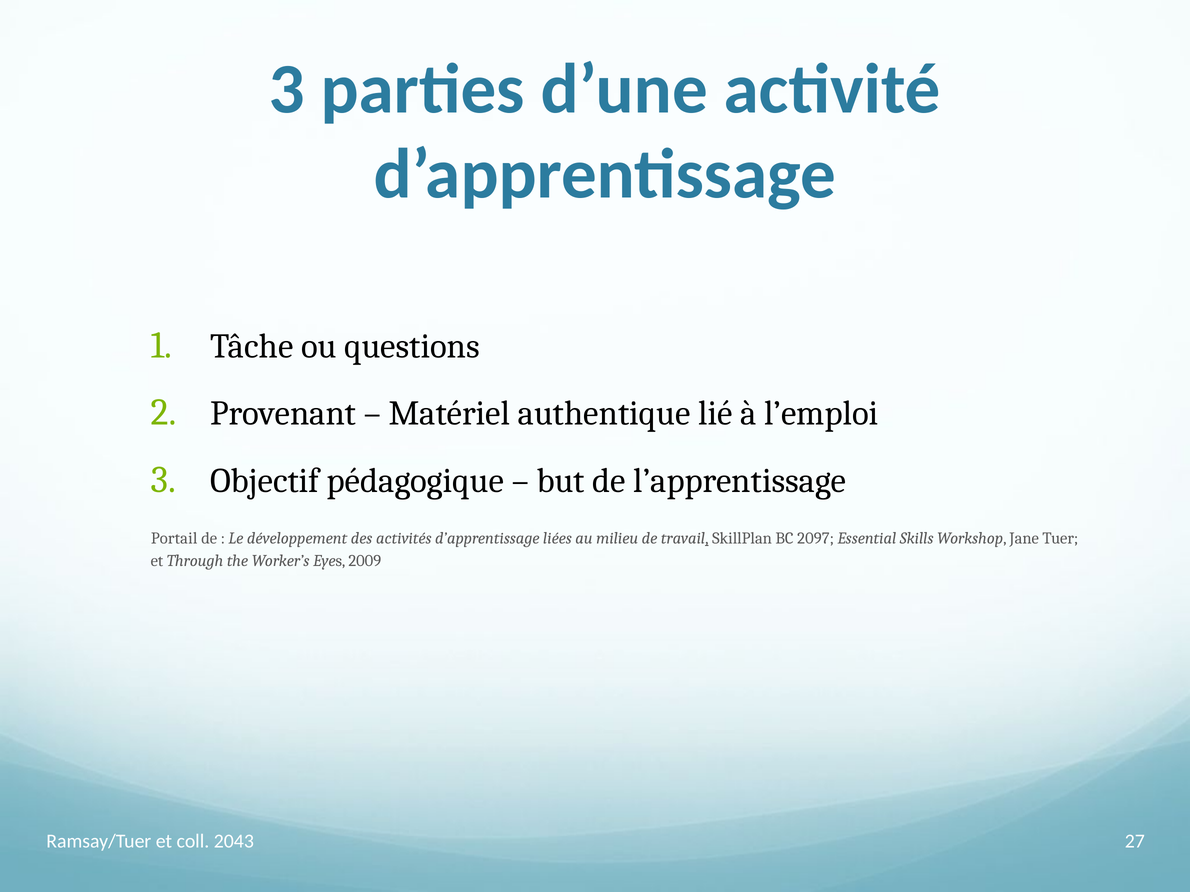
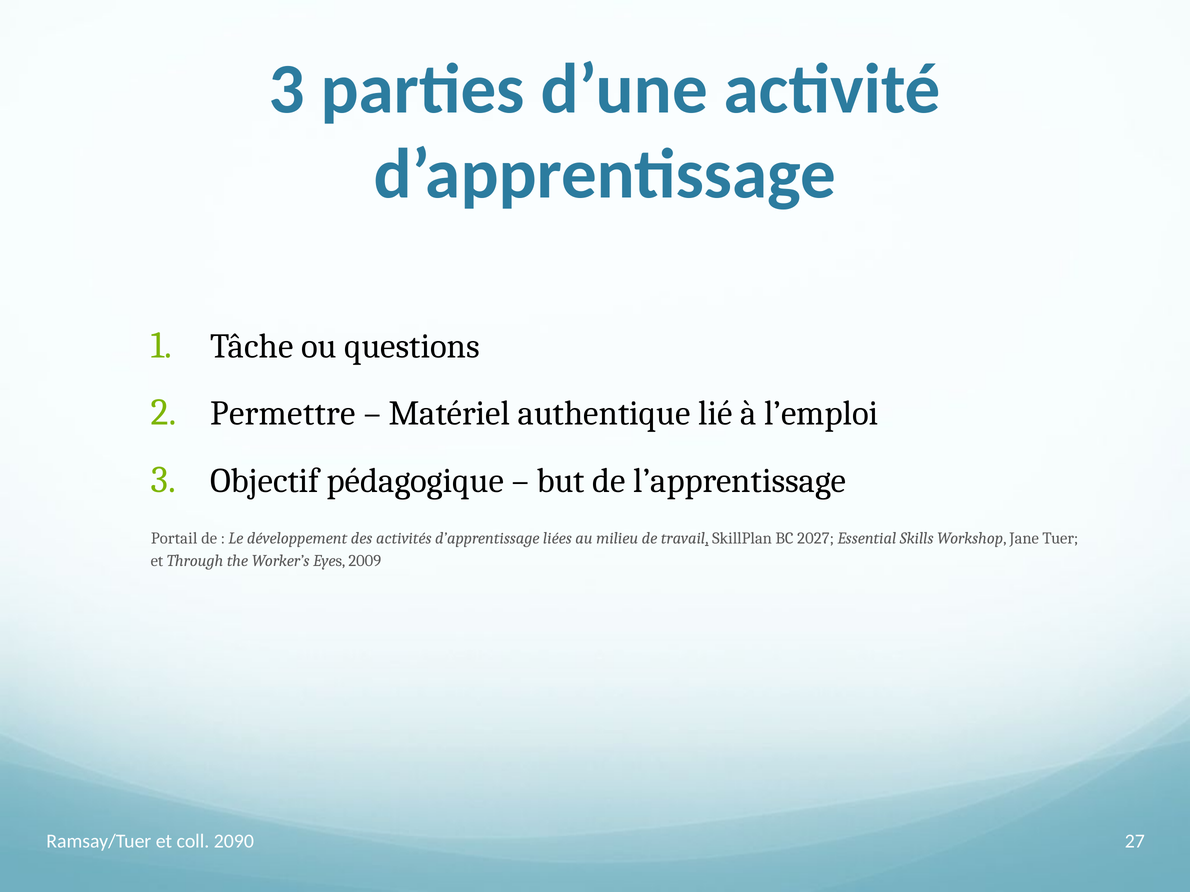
Provenant: Provenant -> Permettre (283, 414)
2097: 2097 -> 2027 (816, 539)
2043: 2043 -> 2090 (234, 842)
